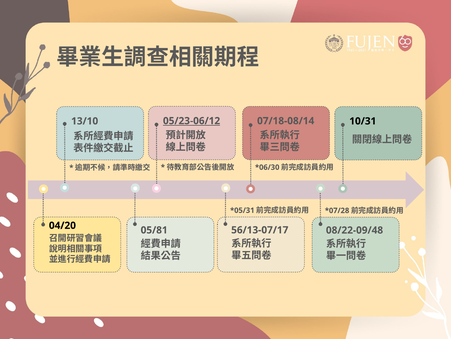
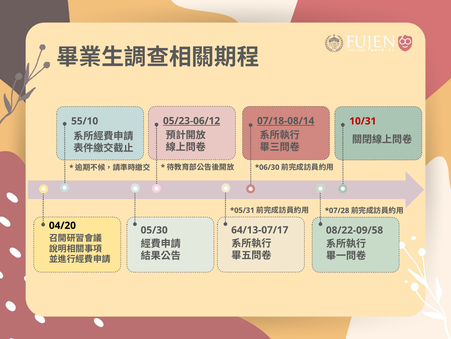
07/18-08/14 underline: none -> present (286, 121)
13/10: 13/10 -> 55/10 (85, 121)
10/31 colour: black -> red (363, 121)
56/13-07/17: 56/13-07/17 -> 64/13-07/17 (260, 230)
05/81: 05/81 -> 05/30 (154, 230)
08/22-09/48: 08/22-09/48 -> 08/22-09/58 (355, 230)
